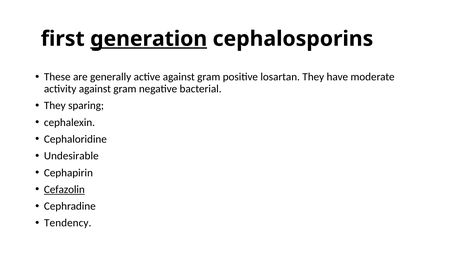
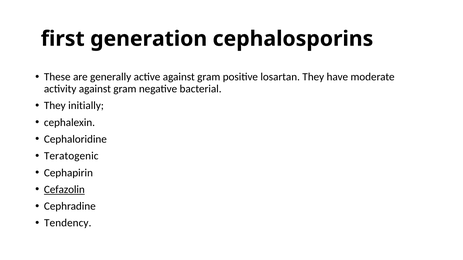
generation underline: present -> none (149, 39)
sparing: sparing -> initially (86, 106)
Undesirable: Undesirable -> Teratogenic (71, 156)
